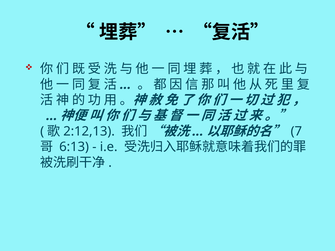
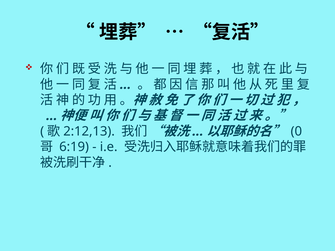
7: 7 -> 0 (296, 131)
6:13: 6:13 -> 6:19 (74, 147)
